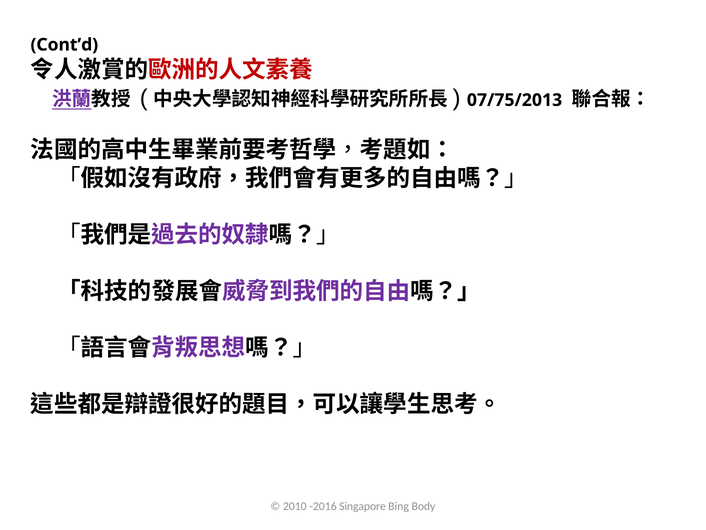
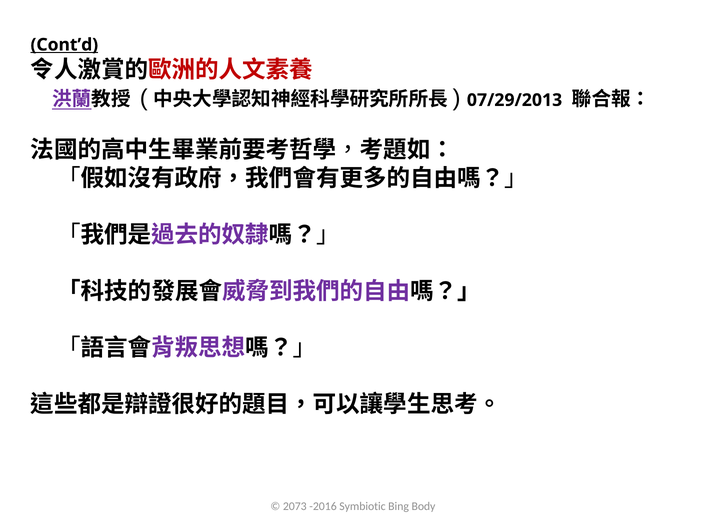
Cont’d underline: none -> present (64, 45)
07/75/2013: 07/75/2013 -> 07/29/2013 (515, 100)
2010: 2010 -> 2073 (295, 506)
Singapore: Singapore -> Symbiotic (362, 506)
